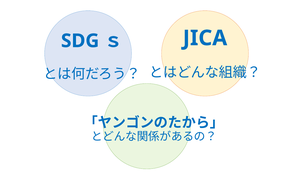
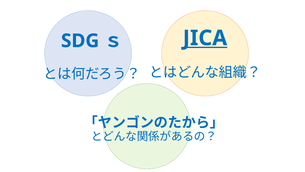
JICA underline: none -> present (205, 38)
